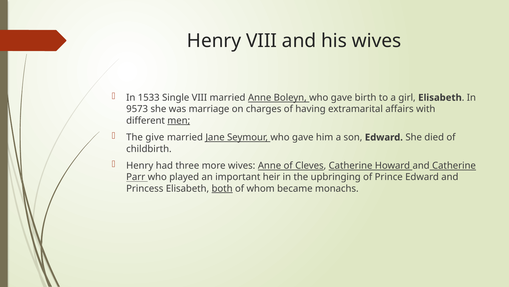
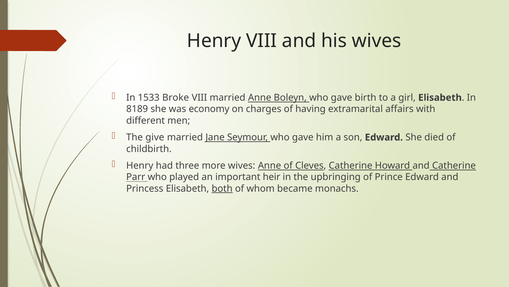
Single: Single -> Broke (176, 97)
9573: 9573 -> 8189 (137, 109)
marriage: marriage -> economy (209, 109)
men underline: present -> none (179, 120)
